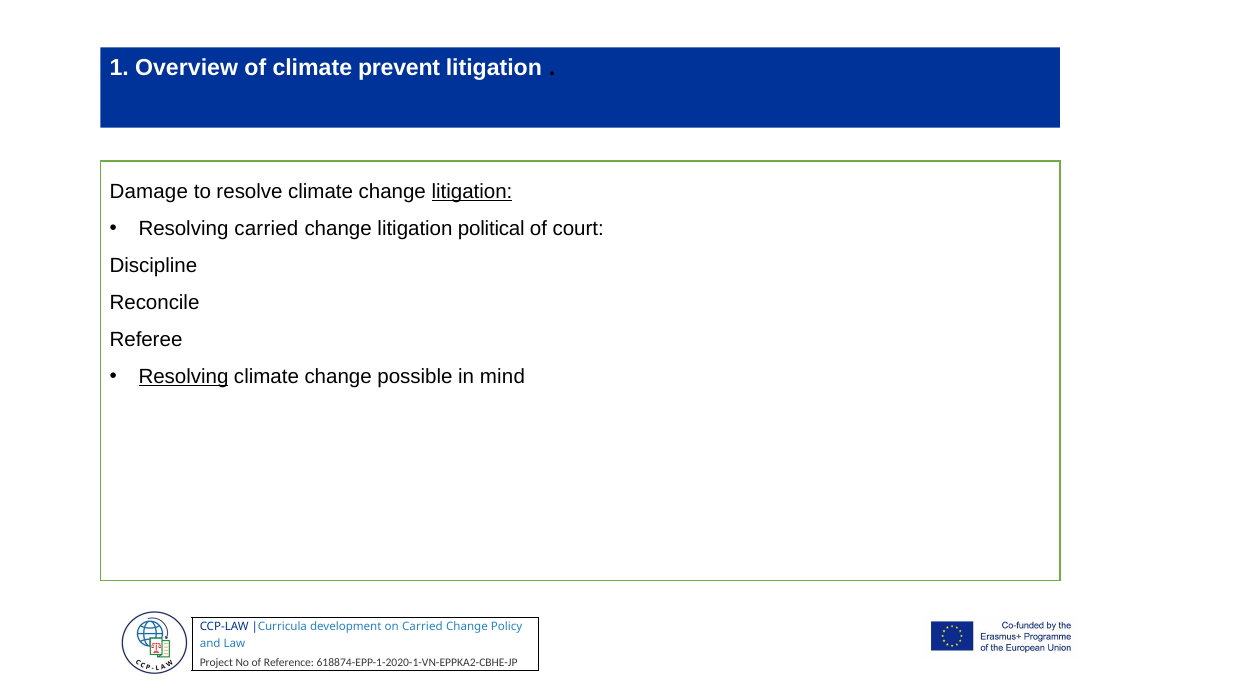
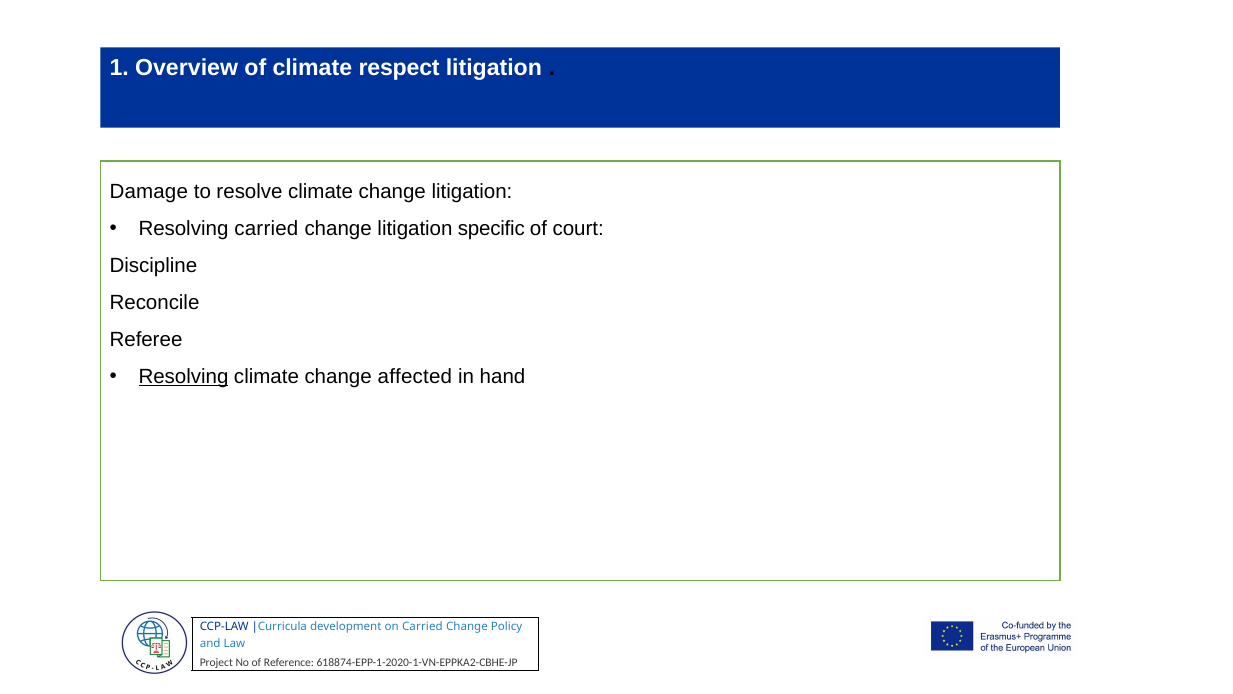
prevent: prevent -> respect (399, 67)
litigation underline: present -> none (472, 192)
political: political -> specific (491, 229)
possible: possible -> affected (415, 376)
mind: mind -> hand (503, 376)
